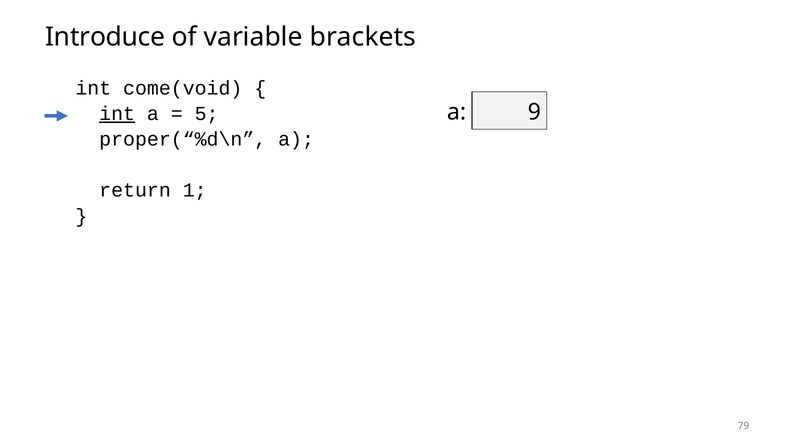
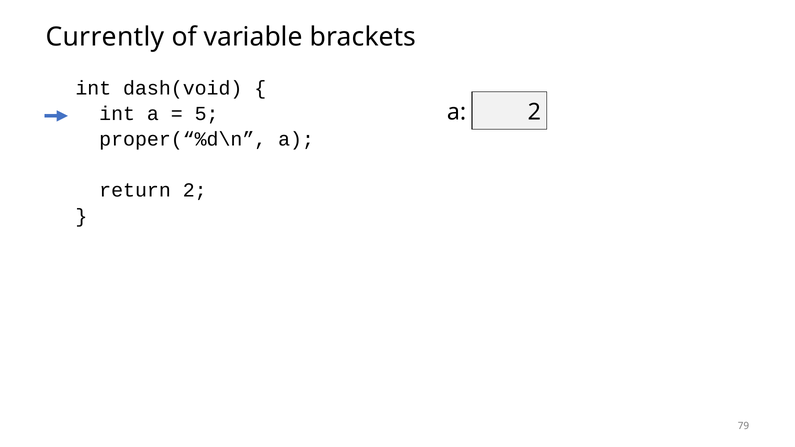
Introduce: Introduce -> Currently (105, 37)
come(void: come(void -> dash(void (183, 88)
a 9: 9 -> 2 (534, 112)
int underline: present -> none (117, 114)
return 1: 1 -> 2 (195, 190)
